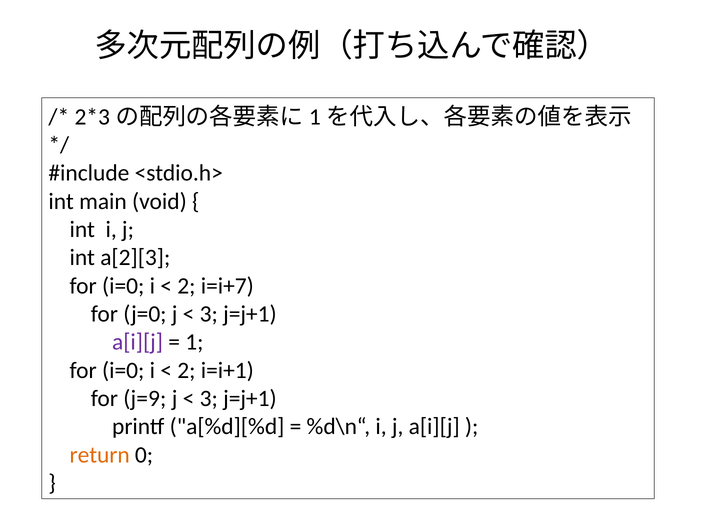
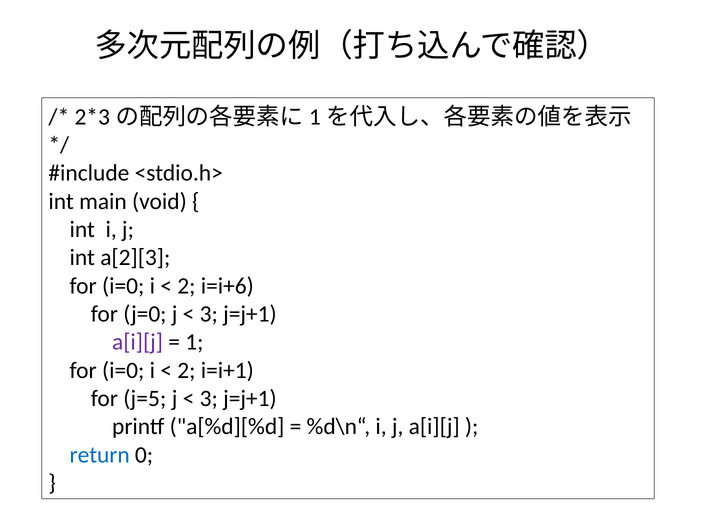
i=i+7: i=i+7 -> i=i+6 (227, 286)
j=9: j=9 -> j=5 (145, 398)
return colour: orange -> blue (100, 455)
